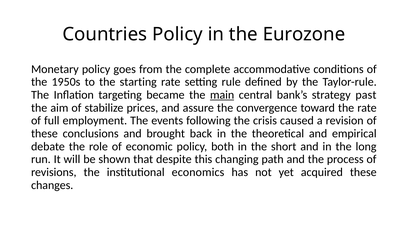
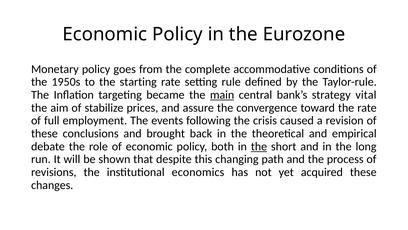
Countries: Countries -> Economic (105, 34)
past: past -> vital (366, 95)
the underline: none -> present (259, 146)
